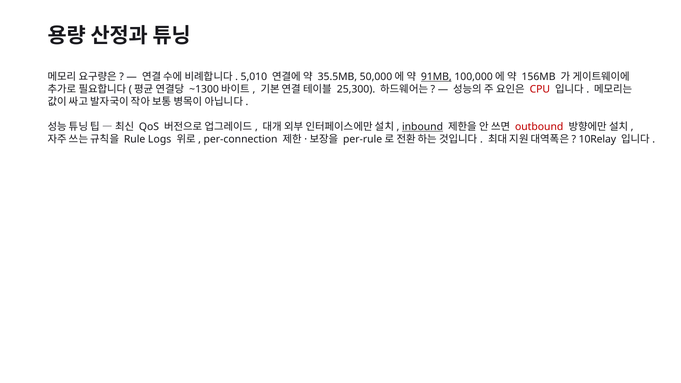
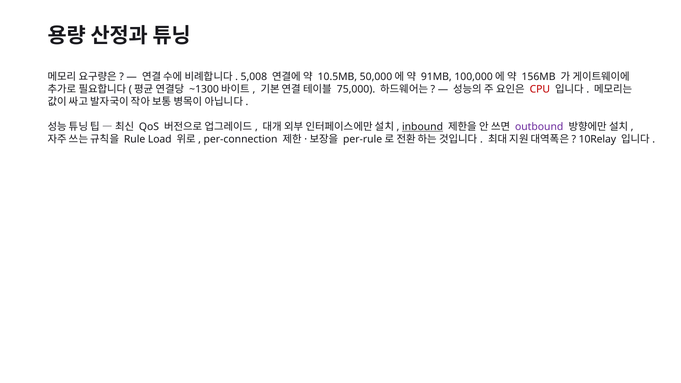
5,010: 5,010 -> 5,008 (254, 77)
35.5MB: 35.5MB -> 10.5MB (337, 77)
91MB underline: present -> none (436, 77)
25,300: 25,300 -> 75,000 (356, 89)
outbound colour: red -> purple (539, 127)
Logs: Logs -> Load (160, 139)
